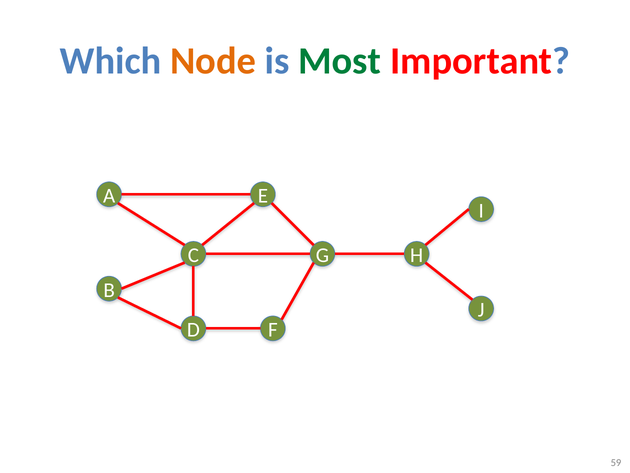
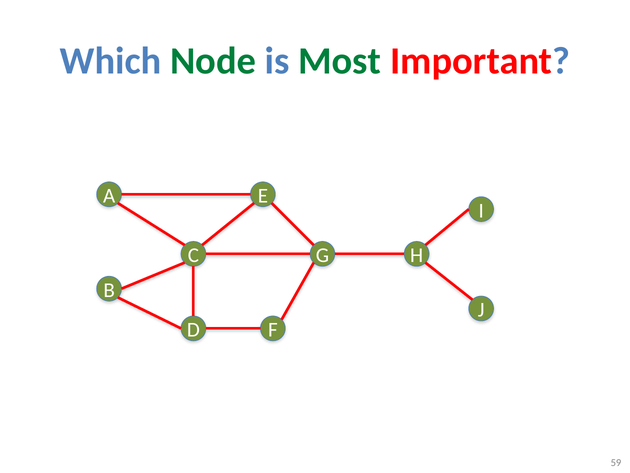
Node colour: orange -> green (213, 61)
